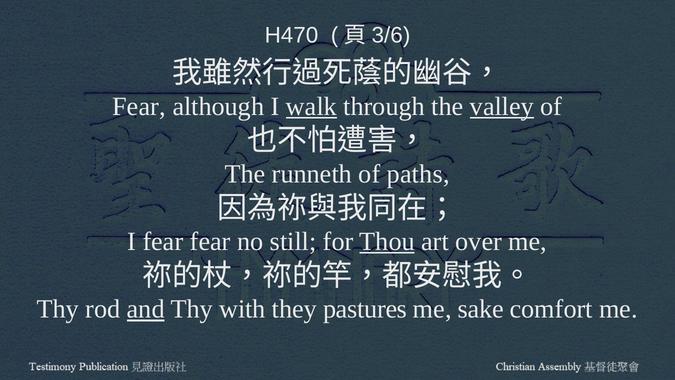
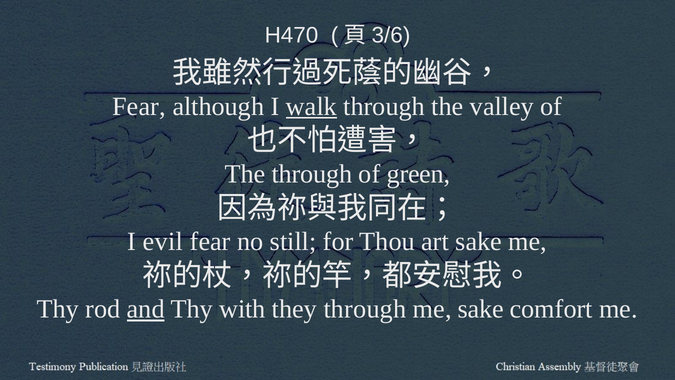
valley underline: present -> none (502, 106)
The runneth: runneth -> through (312, 174)
paths: paths -> green (419, 174)
I fear: fear -> evil (163, 241)
Thou underline: present -> none (387, 241)
art over: over -> sake (479, 241)
they pastures: pastures -> through (365, 309)
